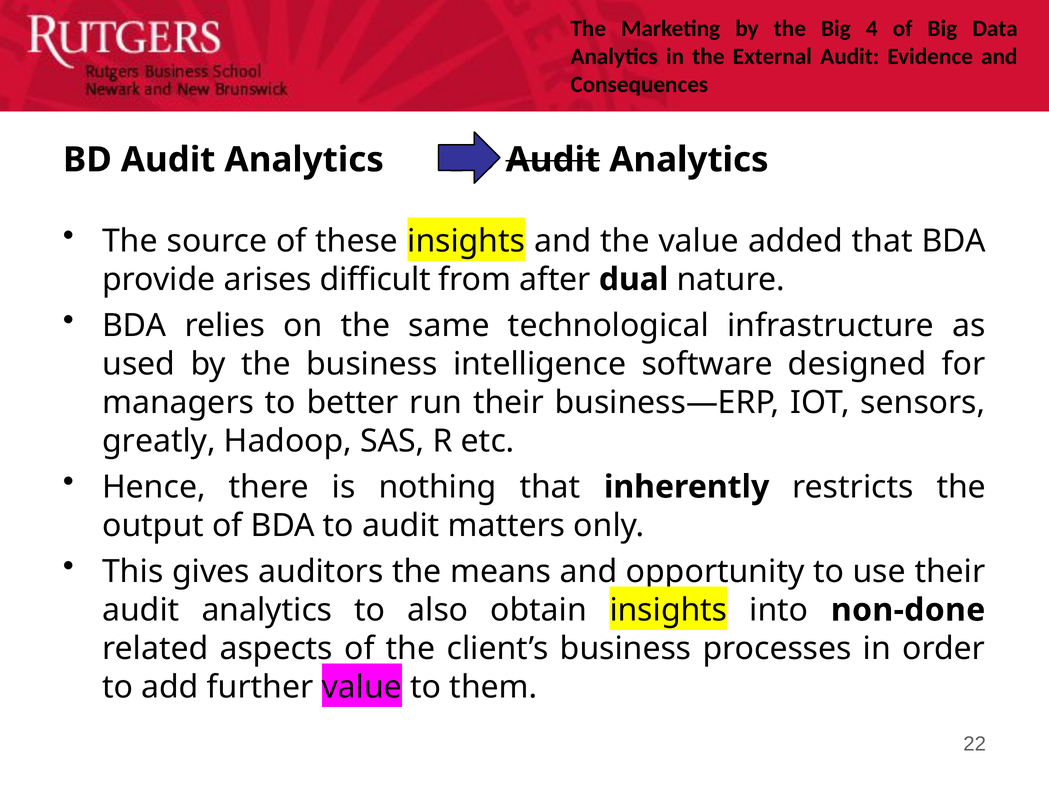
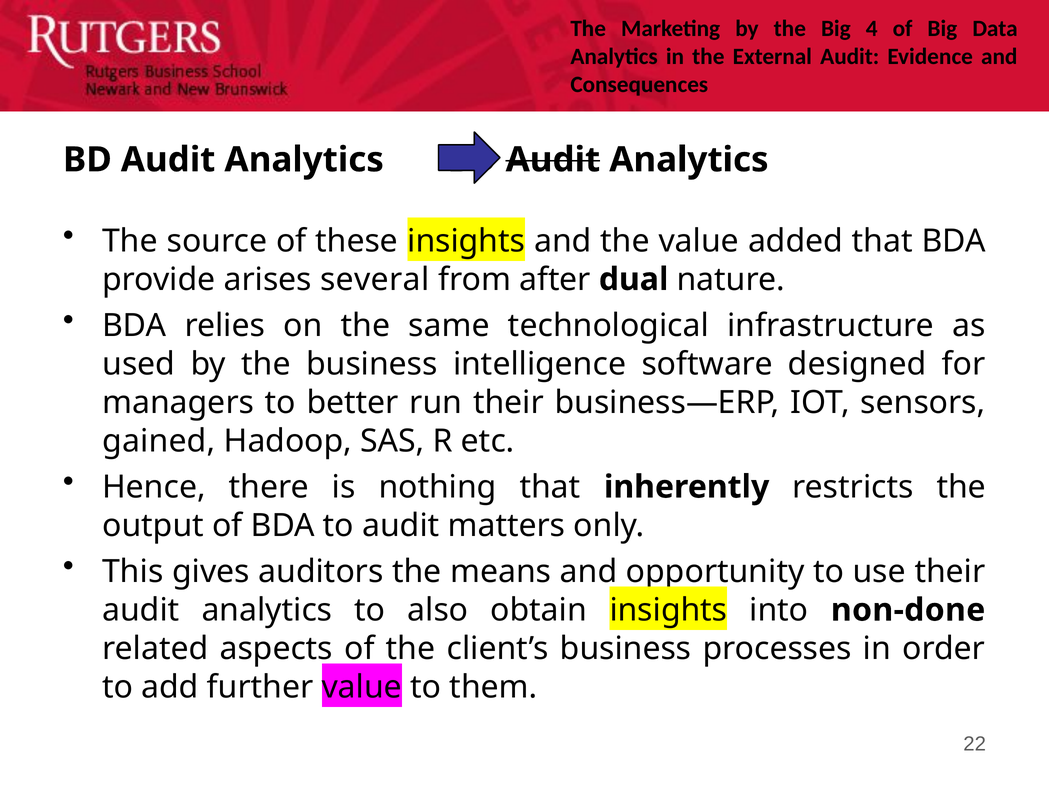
difficult: difficult -> several (375, 279)
greatly: greatly -> gained (159, 441)
